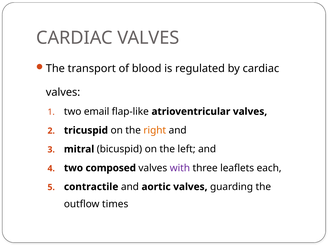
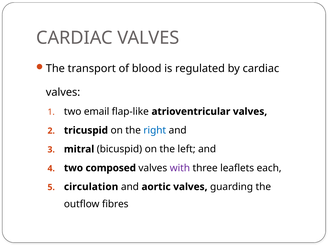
right colour: orange -> blue (155, 130)
contractile: contractile -> circulation (91, 187)
times: times -> fibres (115, 204)
